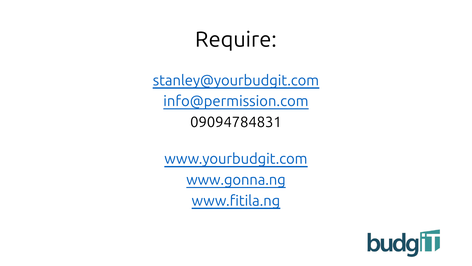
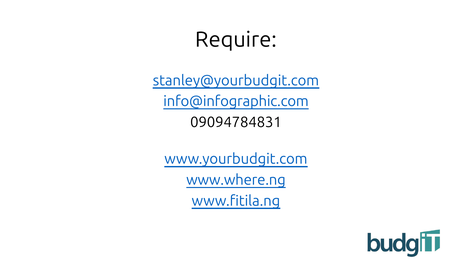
info@permission.com: info@permission.com -> info@infographic.com (236, 101)
www.gonna.ng: www.gonna.ng -> www.where.ng (236, 180)
